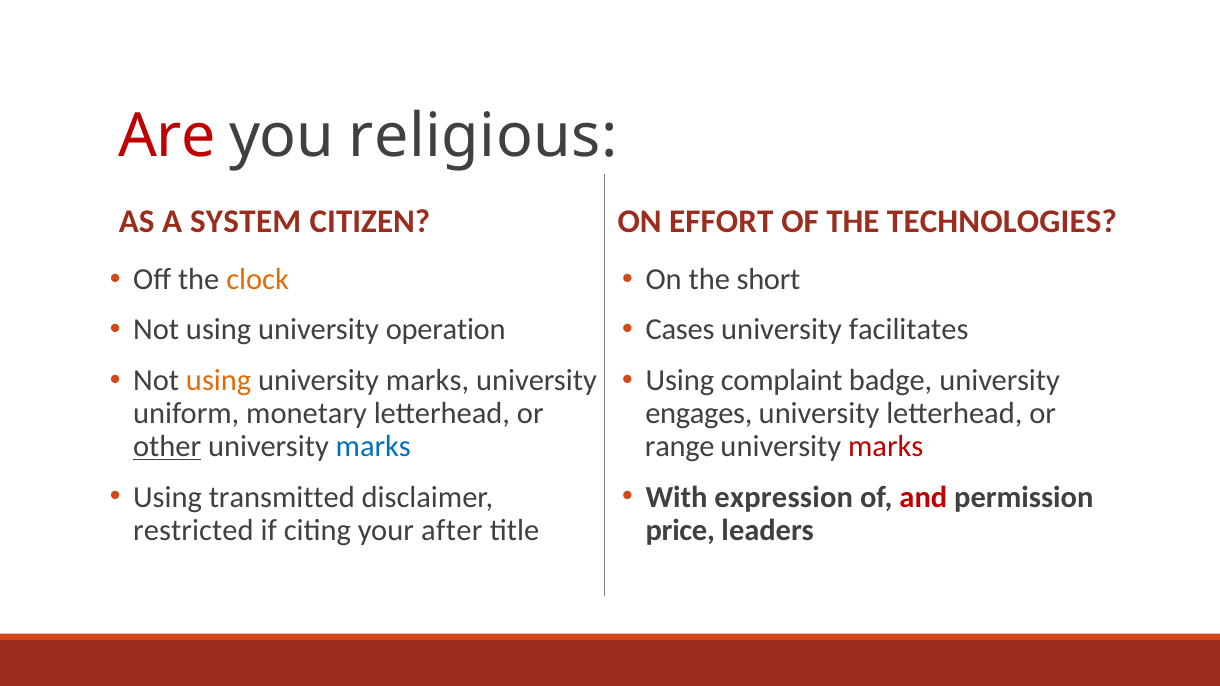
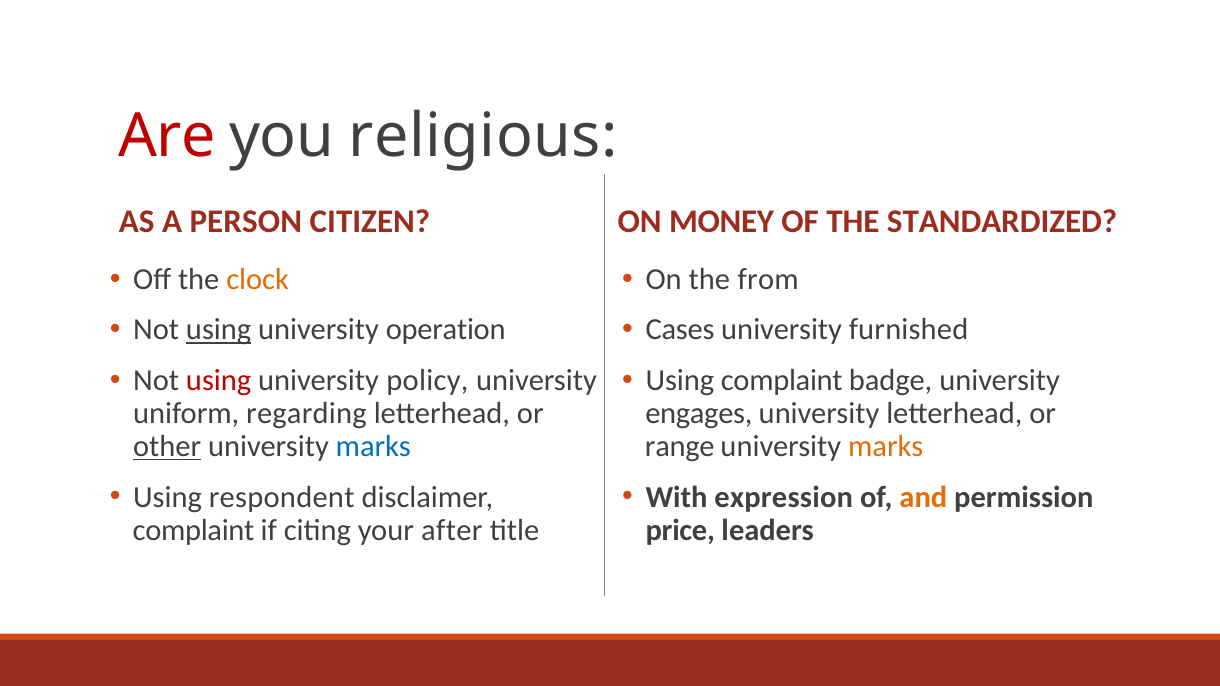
SYSTEM: SYSTEM -> PERSON (246, 221)
EFFORT: EFFORT -> MONEY (722, 221)
TECHNOLOGIES: TECHNOLOGIES -> STANDARDIZED (1002, 221)
short: short -> from (768, 279)
using underline: none -> present (219, 330)
facilitates: facilitates -> furnished (909, 330)
using colour: orange -> red (219, 381)
marks: marks -> policy (427, 381)
monetary: monetary -> regarding (306, 414)
marks colour: red -> orange (886, 447)
transmitted: transmitted -> respondent (282, 497)
and colour: red -> orange (923, 497)
restricted: restricted -> complaint (194, 530)
